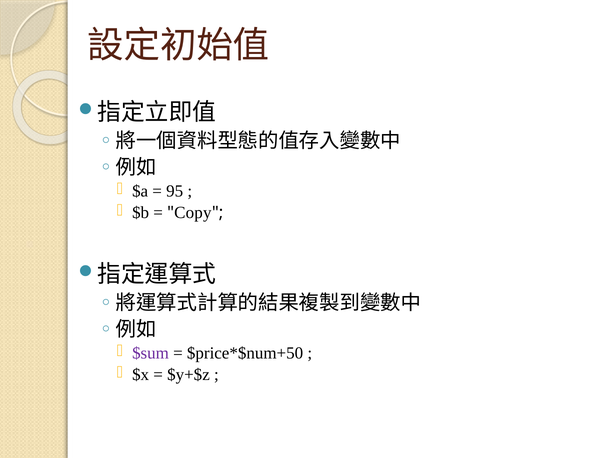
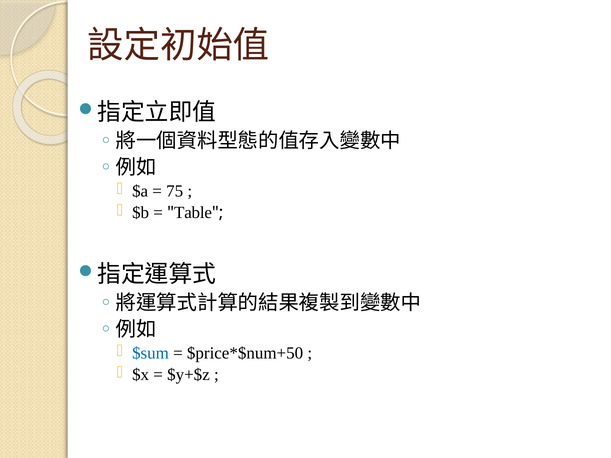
95: 95 -> 75 (175, 191)
Copy: Copy -> Table (193, 213)
$sum colour: purple -> blue (150, 353)
